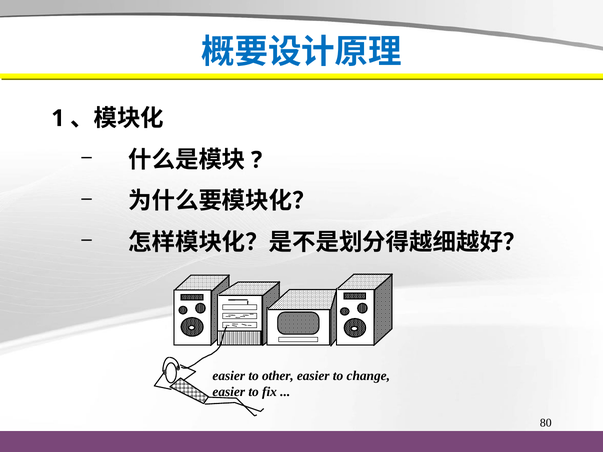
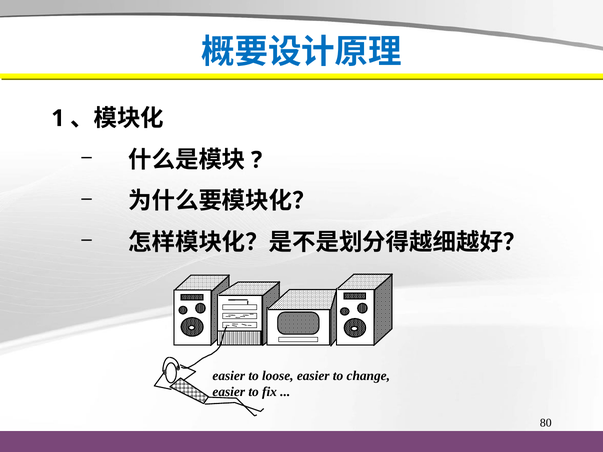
other: other -> loose (278, 376)
